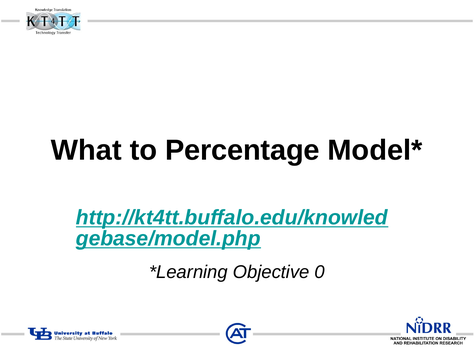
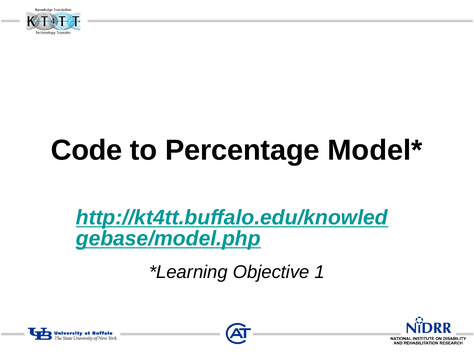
What: What -> Code (86, 151)
0: 0 -> 1 (320, 272)
